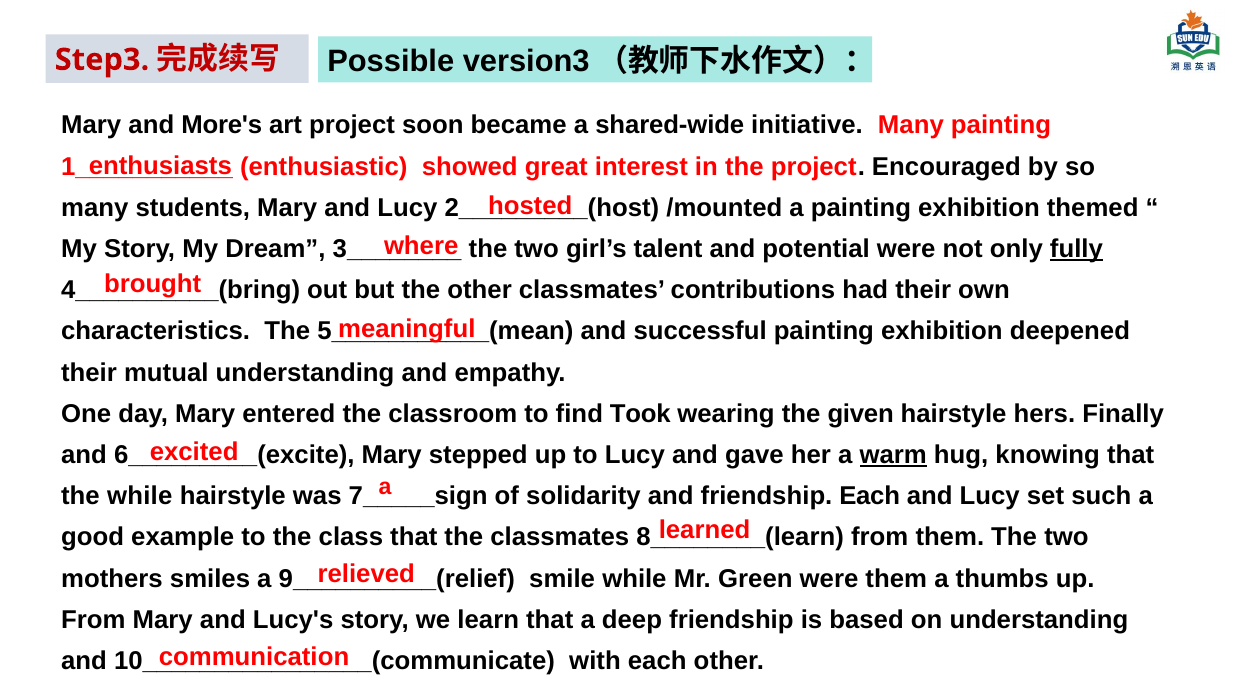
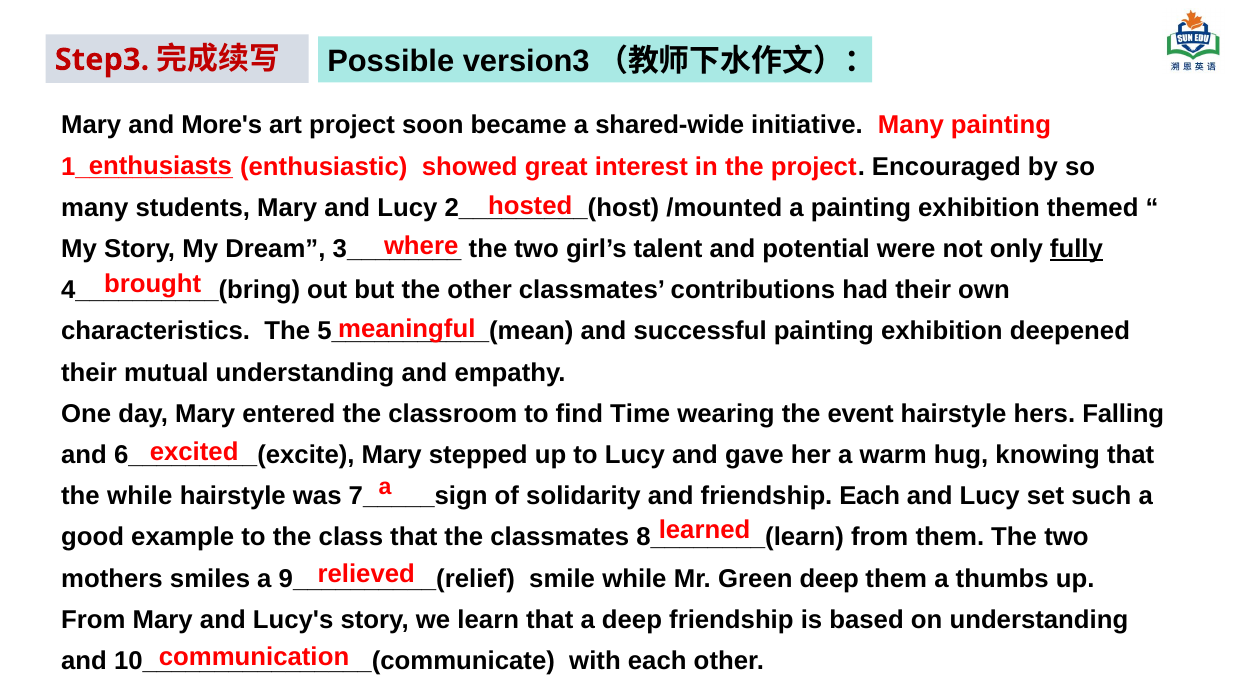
Took: Took -> Time (640, 414)
given: given -> event (861, 414)
Finally: Finally -> Falling (1123, 414)
warm underline: present -> none (893, 455)
Green were: were -> deep (829, 578)
